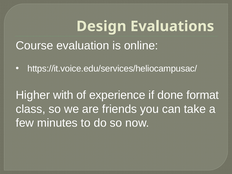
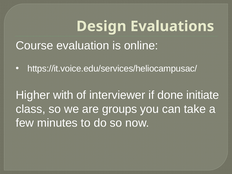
experience: experience -> interviewer (117, 95)
format: format -> initiate (203, 95)
friends: friends -> groups (120, 109)
